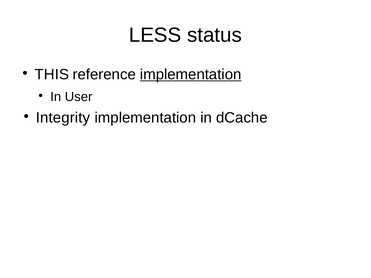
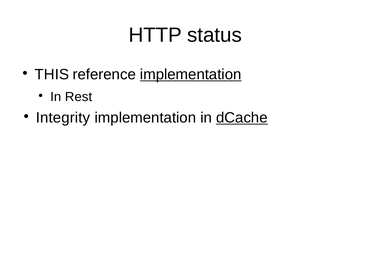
LESS: LESS -> HTTP (155, 35)
User: User -> Rest (79, 97)
dCache underline: none -> present (242, 118)
